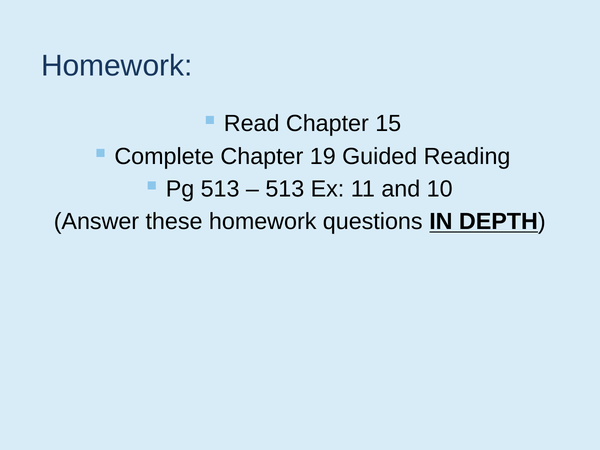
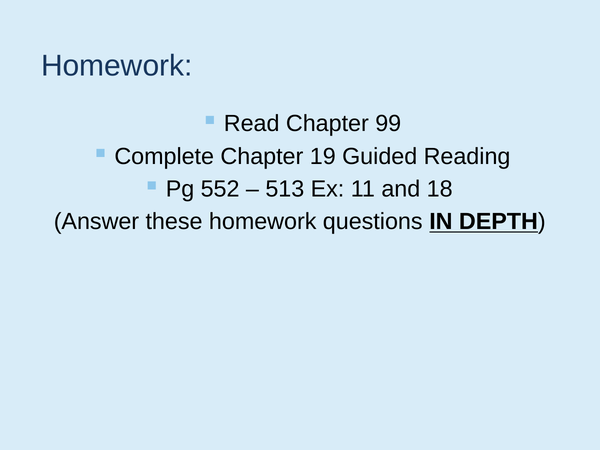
15: 15 -> 99 (388, 124)
Pg 513: 513 -> 552 (220, 189)
10: 10 -> 18 (440, 189)
